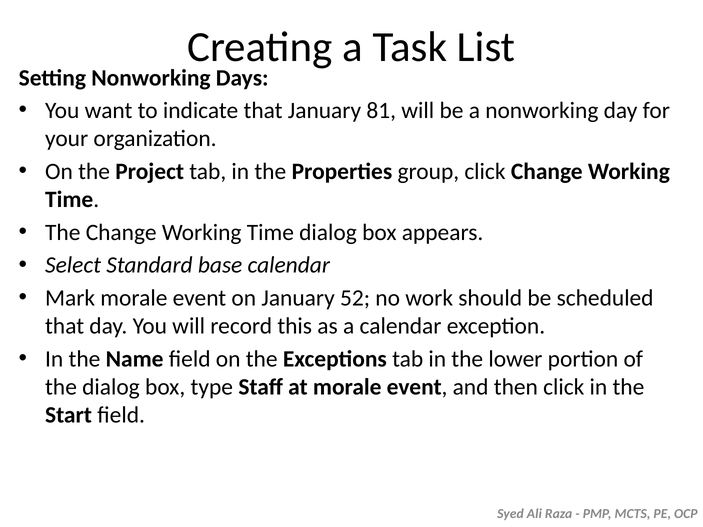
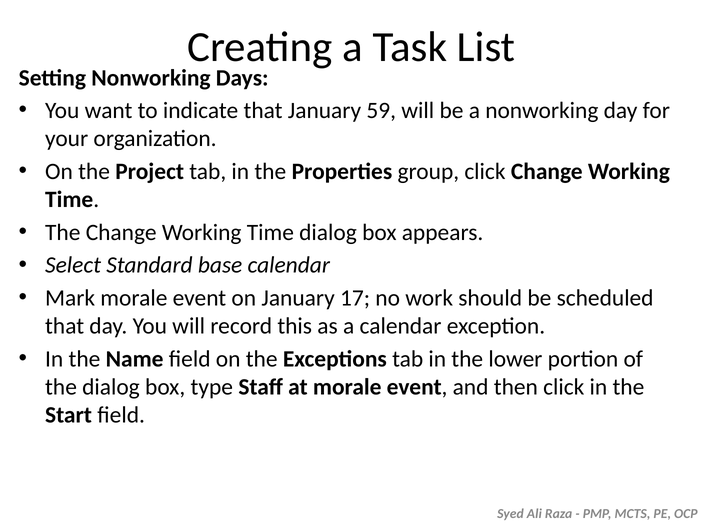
81: 81 -> 59 (381, 111)
52: 52 -> 17 (355, 298)
